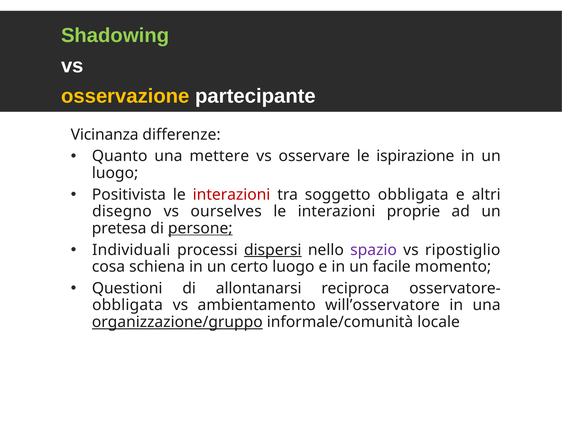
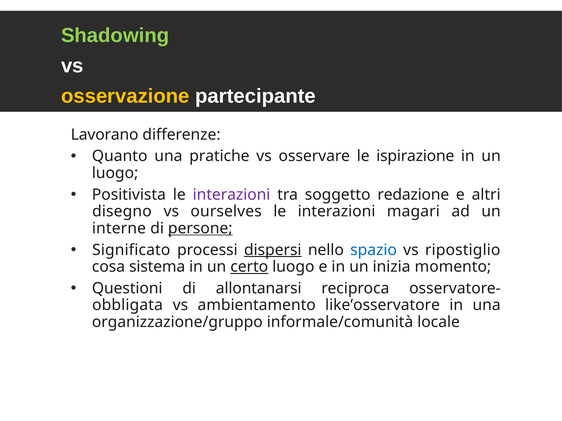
Vicinanza: Vicinanza -> Lavorano (105, 135)
mettere: mettere -> pratiche (219, 156)
interazioni colour: red -> purple (232, 195)
soggetto obbligata: obbligata -> redazione (413, 195)
proprie: proprie -> magari (413, 212)
pretesa: pretesa -> interne (119, 229)
Individuali: Individuali -> Significato (131, 250)
spazio colour: purple -> blue (374, 250)
schiena: schiena -> sistema (157, 267)
certo underline: none -> present (249, 267)
facile: facile -> inizia (392, 267)
will’osservatore: will’osservatore -> like’osservatore (383, 305)
organizzazione/gruppo underline: present -> none (177, 322)
